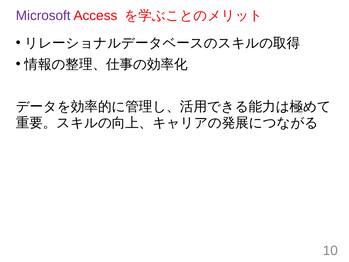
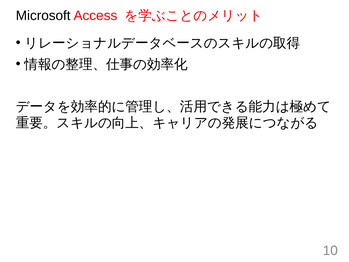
Microsoft colour: purple -> black (43, 16)
